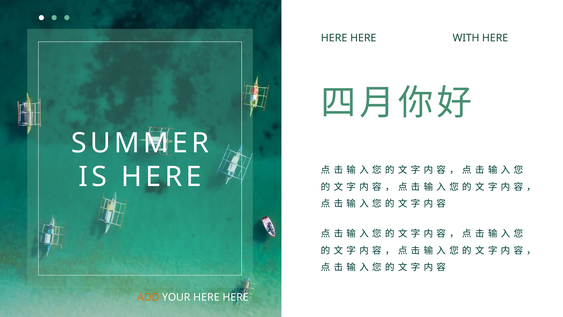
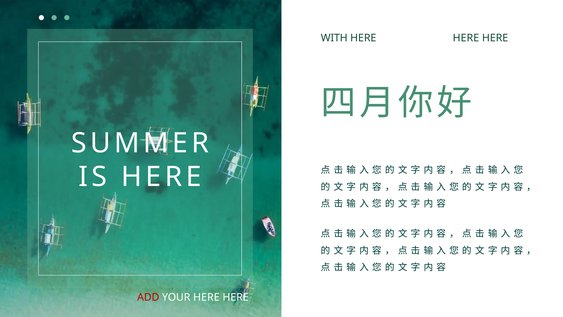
HERE: HERE -> WITH (334, 38)
WITH: WITH -> HERE (466, 38)
ADD colour: orange -> red (148, 297)
